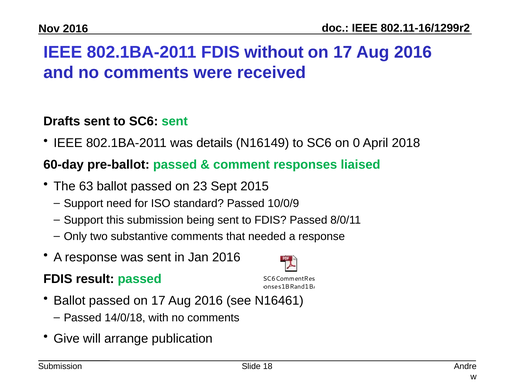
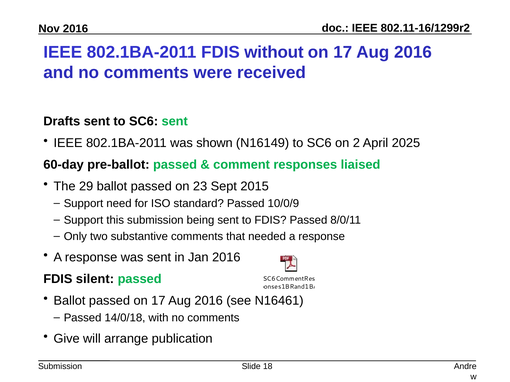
details: details -> shown (214, 143)
0: 0 -> 2 (356, 143)
2018: 2018 -> 2025 (406, 143)
63: 63 -> 29 (86, 187)
result: result -> silent (95, 279)
